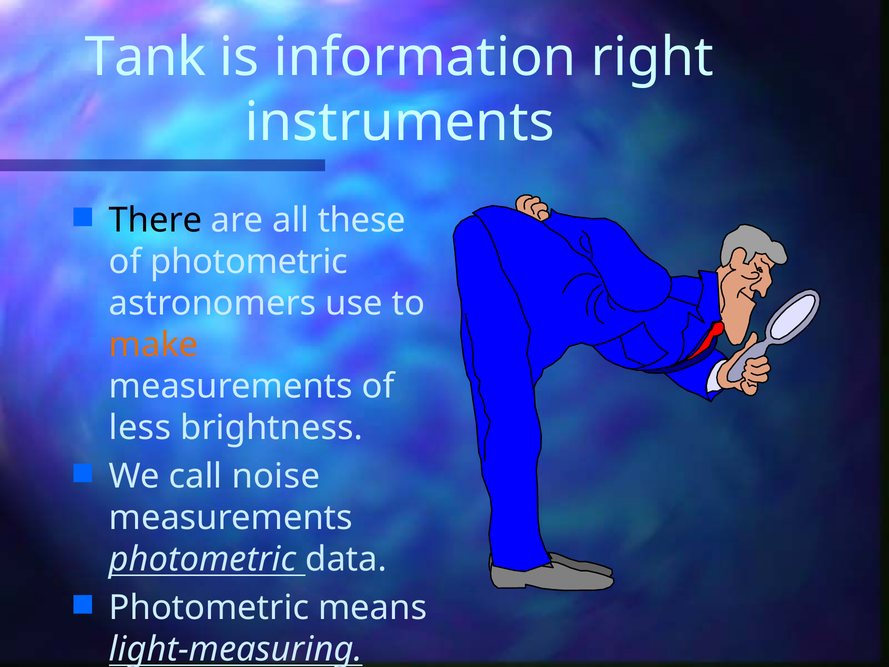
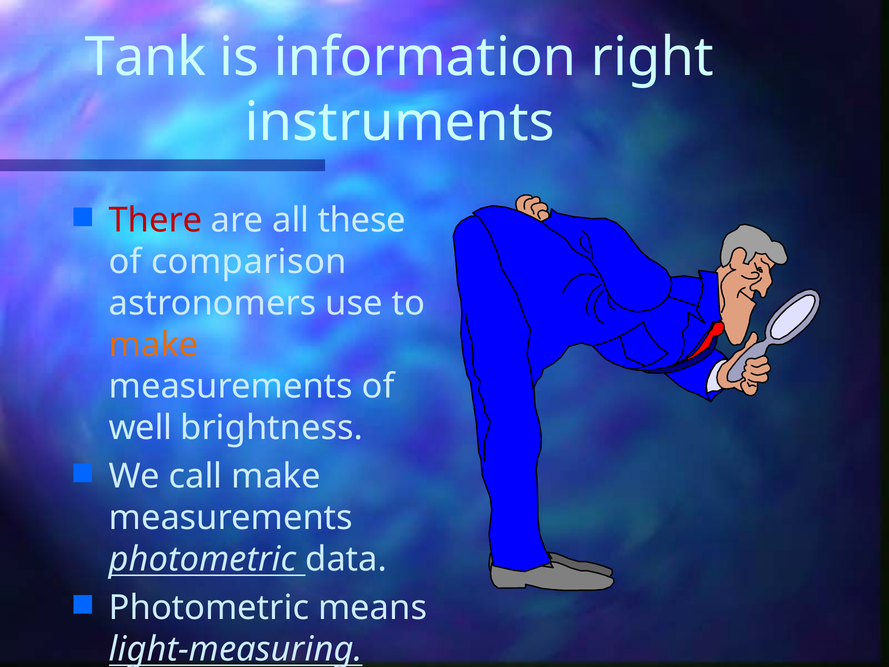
There colour: black -> red (156, 220)
of photometric: photometric -> comparison (249, 262)
less: less -> well (140, 428)
call noise: noise -> make (276, 476)
